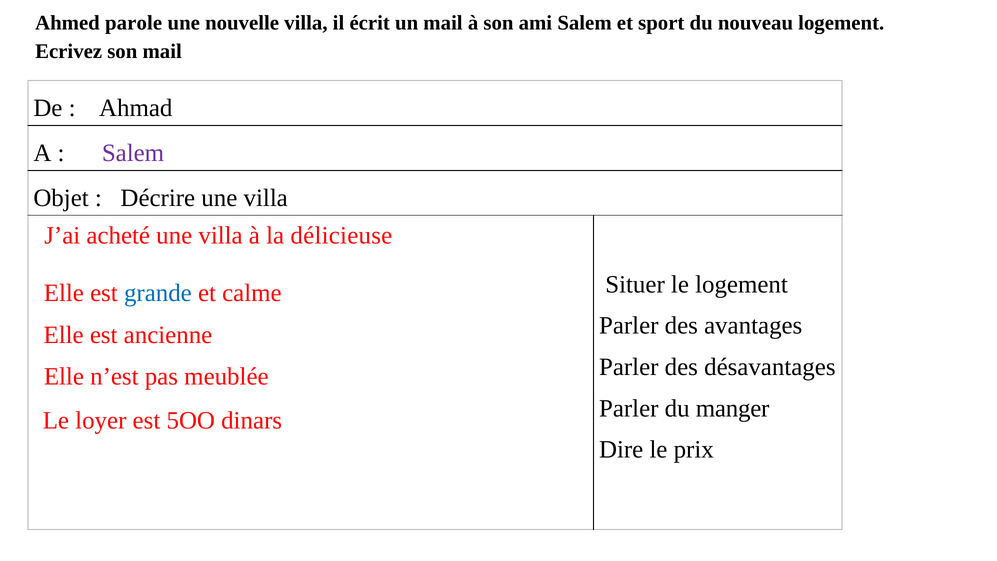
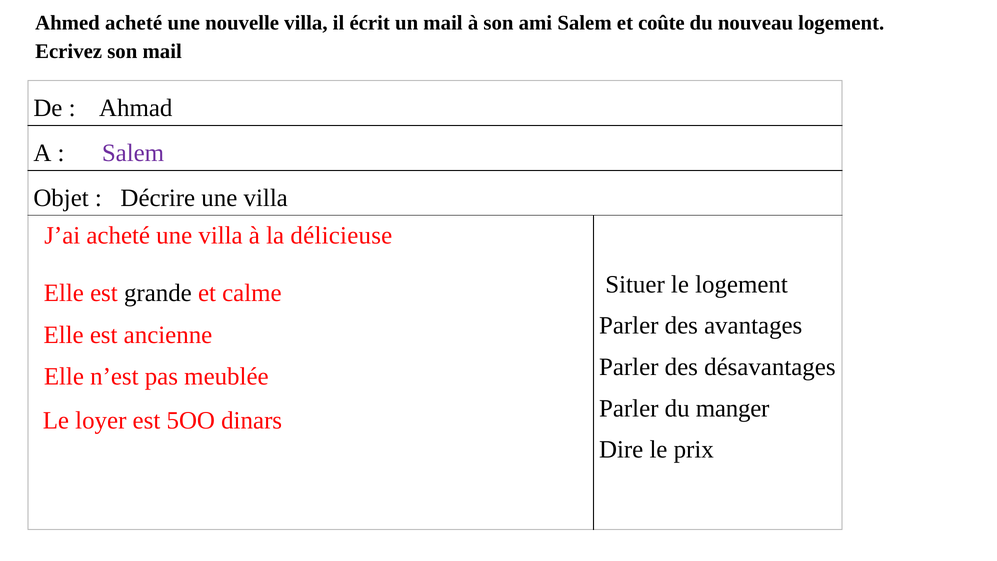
Ahmed parole: parole -> acheté (134, 23)
sport: sport -> coûte (661, 23)
grande colour: blue -> black (158, 293)
